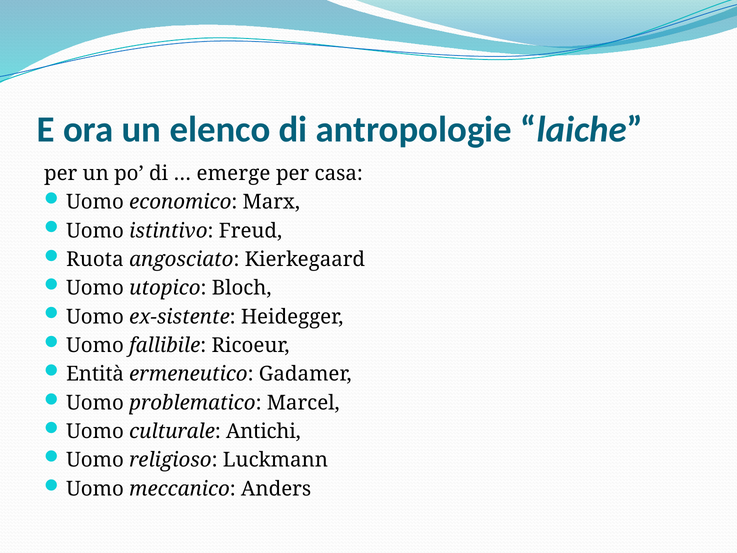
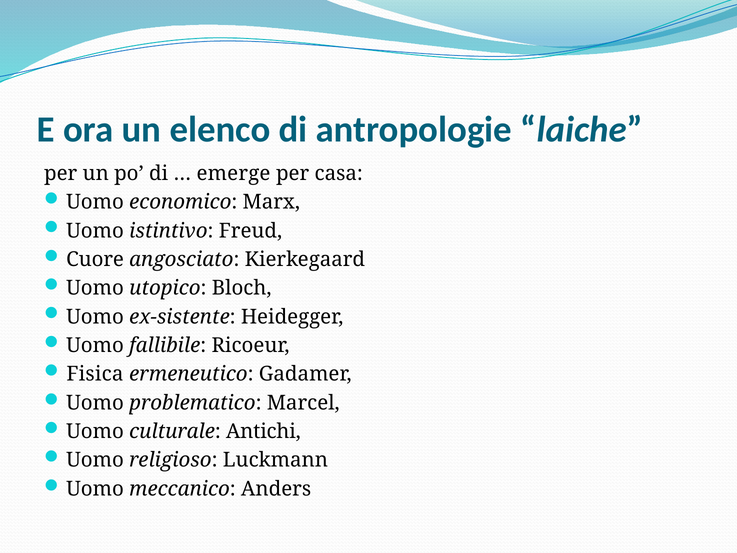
Ruota: Ruota -> Cuore (95, 259)
Entità: Entità -> Fisica (95, 374)
